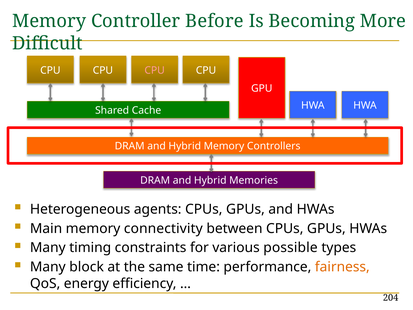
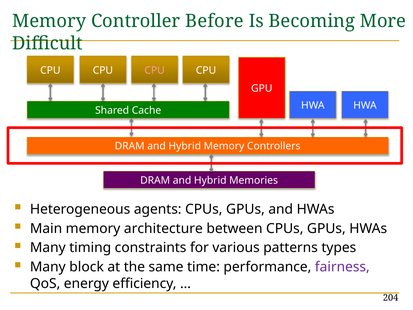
connectivity: connectivity -> architecture (163, 228)
possible: possible -> patterns (291, 248)
fairness colour: orange -> purple (342, 267)
